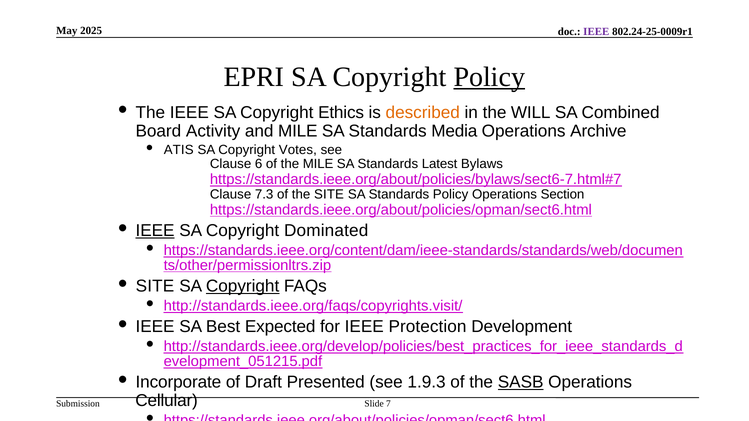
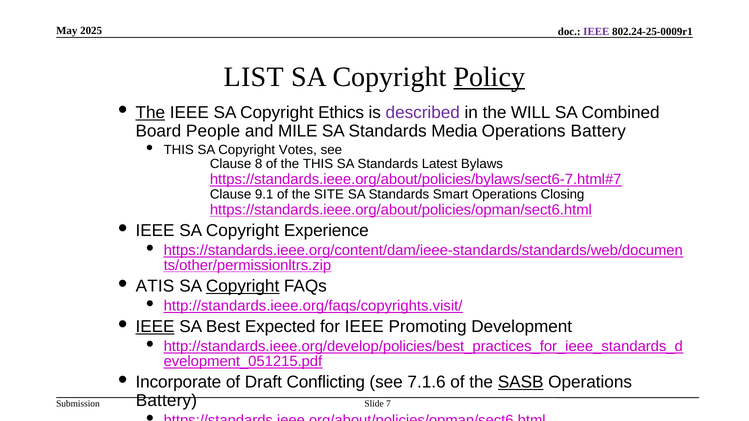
EPRI: EPRI -> LIST (254, 77)
The underline: none -> present (150, 113)
described colour: orange -> purple (423, 113)
Activity: Activity -> People (213, 131)
Archive: Archive -> Battery (598, 131)
ATIS: ATIS -> THIS (179, 150)
6: 6 -> 8 (259, 164)
the MILE: MILE -> THIS (318, 164)
7.3: 7.3 -> 9.1 (264, 195)
Standards Policy: Policy -> Smart (451, 195)
Section: Section -> Closing (563, 195)
IEEE underline: present -> none (155, 231)
Dominated: Dominated -> Experience (326, 231)
SITE: SITE -> ATIS (155, 286)
IEEE underline: none -> present (155, 327)
Protection: Protection -> Promoting (428, 327)
Presented: Presented -> Conflicting (326, 383)
1.9.3: 1.9.3 -> 7.1.6 (427, 383)
Cellular: Cellular -> Battery (166, 401)
